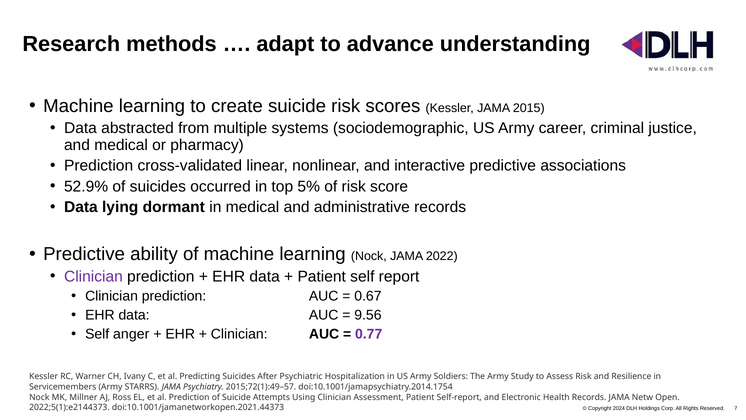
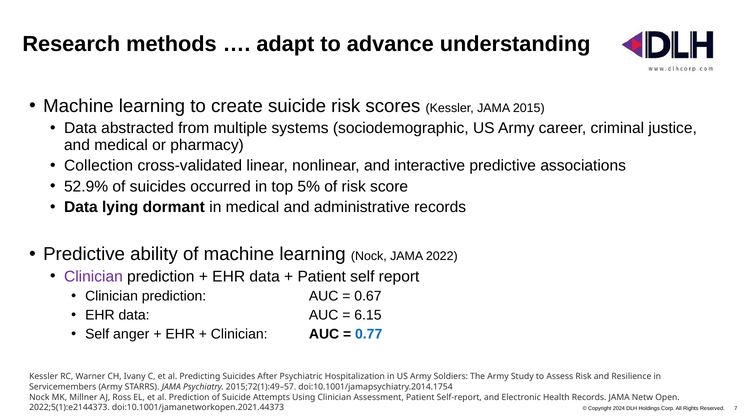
Prediction: Prediction -> Collection (99, 166)
9.56: 9.56 -> 6.15 (368, 315)
0.77 colour: purple -> blue (369, 334)
